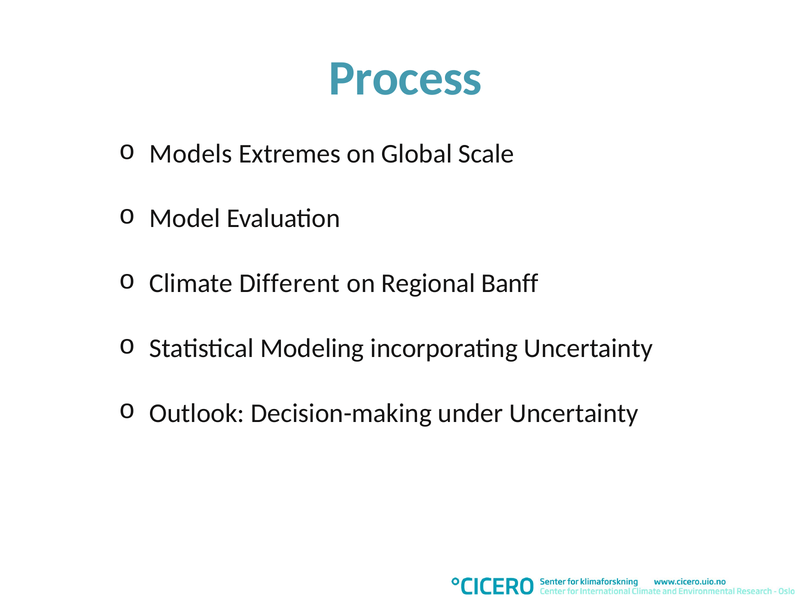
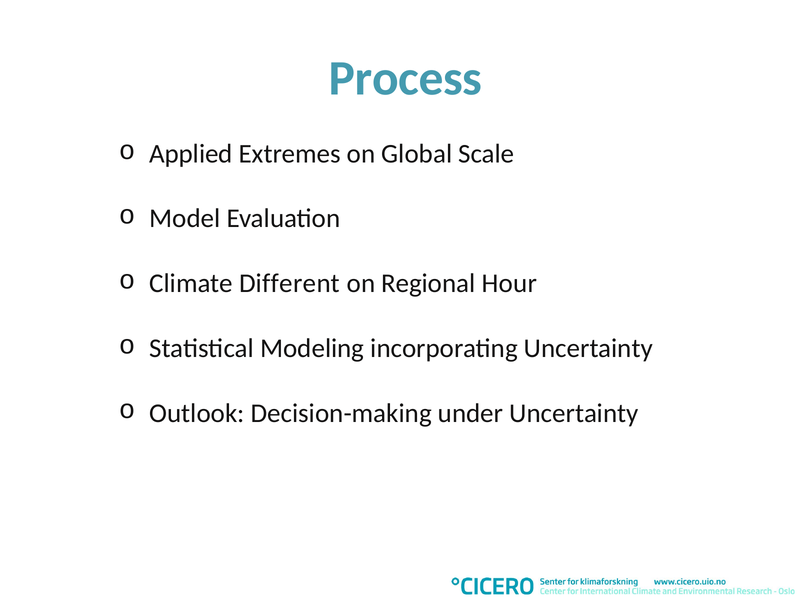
Models: Models -> Applied (191, 154)
Banff: Banff -> Hour (510, 284)
